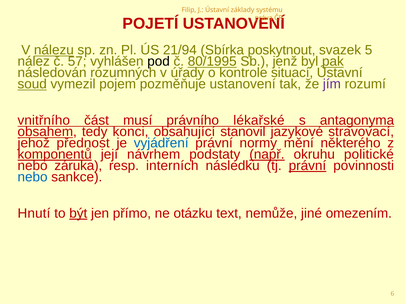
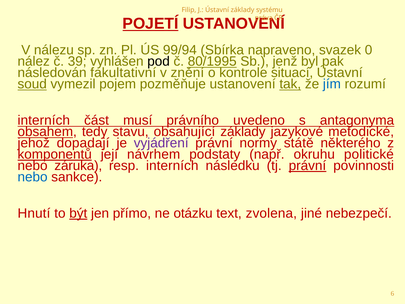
POJETÍ underline: none -> present (151, 24)
nálezu underline: present -> none (54, 50)
21/94: 21/94 -> 99/94 (180, 50)
poskytnout: poskytnout -> napraveno (282, 50)
5: 5 -> 0 (369, 50)
57: 57 -> 39 (77, 61)
pak underline: present -> none (333, 61)
rozumných: rozumných -> fakultativní (123, 73)
úřady: úřady -> znění (187, 73)
tak underline: none -> present (290, 84)
jím colour: purple -> blue (332, 84)
vnitřního: vnitřního -> interních (44, 120)
lékařské: lékařské -> uvedeno (259, 120)
konci: konci -> stavu (131, 132)
obsahující stanovil: stanovil -> základy (243, 132)
stravovací: stravovací -> metodické (361, 132)
přednost: přednost -> dopadají (83, 143)
vyjádření colour: blue -> purple (161, 143)
mění: mění -> státě (299, 143)
např underline: present -> none (267, 154)
nemůže: nemůže -> zvolena (271, 213)
omezením: omezením -> nebezpečí (359, 213)
